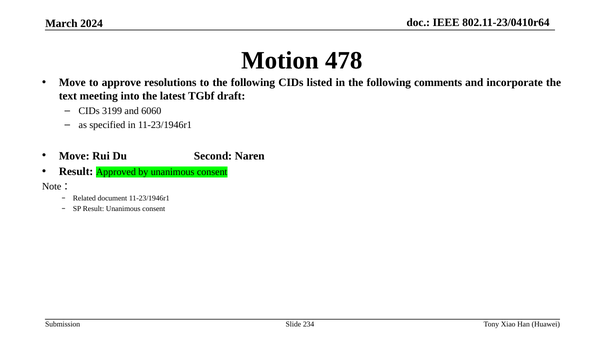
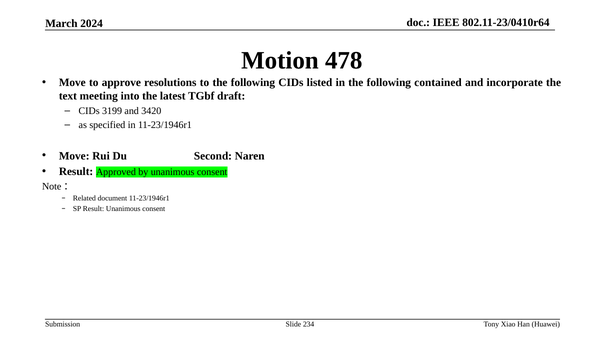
comments: comments -> contained (438, 83)
6060: 6060 -> 3420 (151, 111)
